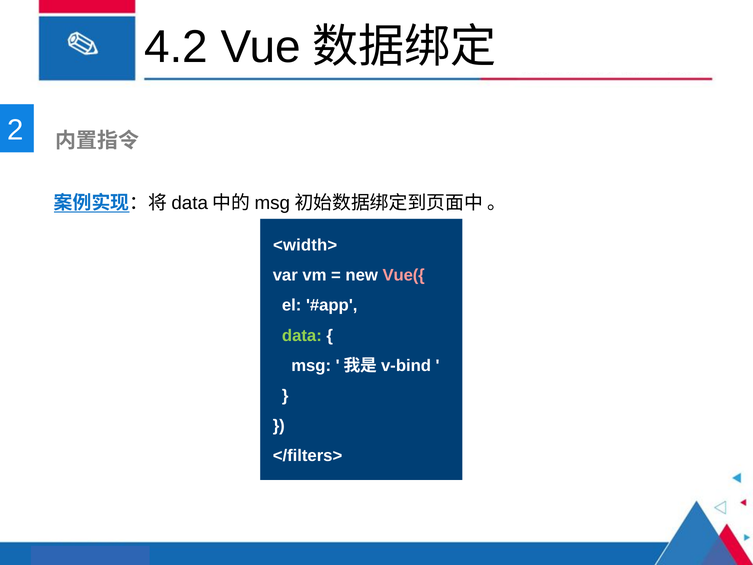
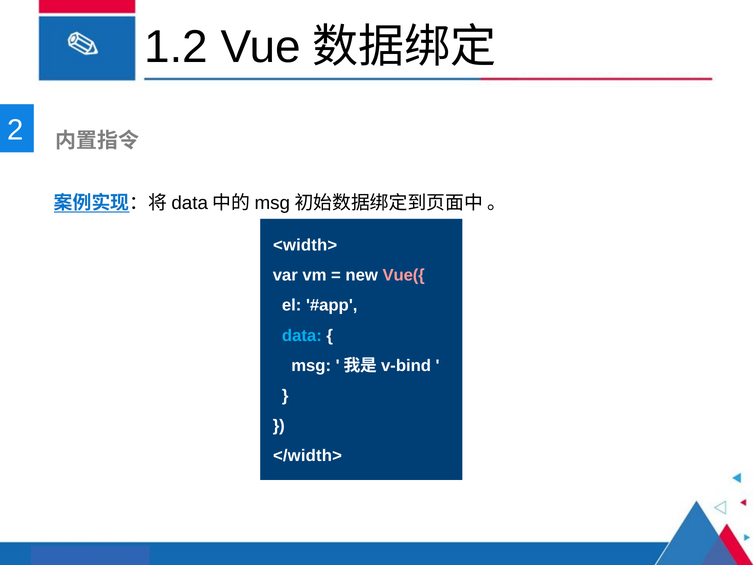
4.2: 4.2 -> 1.2 (176, 47)
data colour: light green -> light blue (302, 335)
</filters>: </filters> -> </width> (307, 456)
